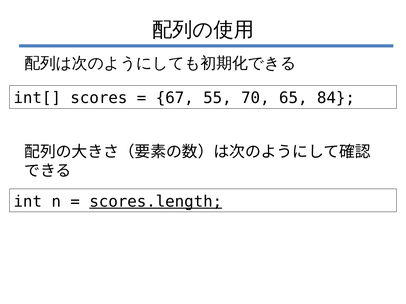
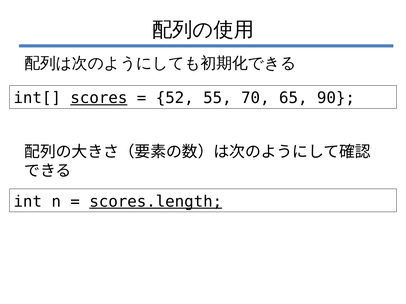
scores underline: none -> present (99, 98)
67: 67 -> 52 (175, 98)
84: 84 -> 90 (336, 98)
